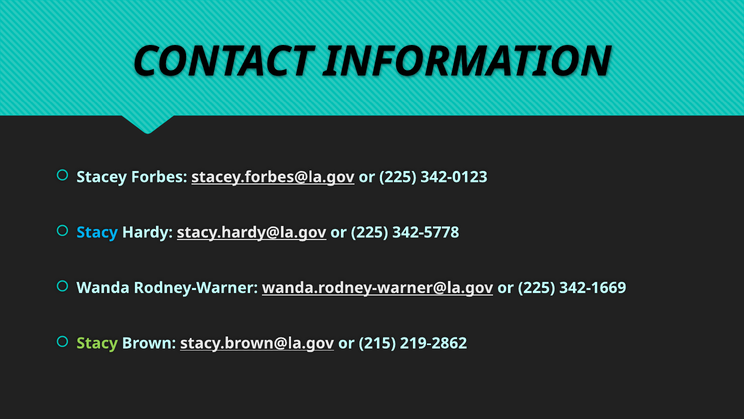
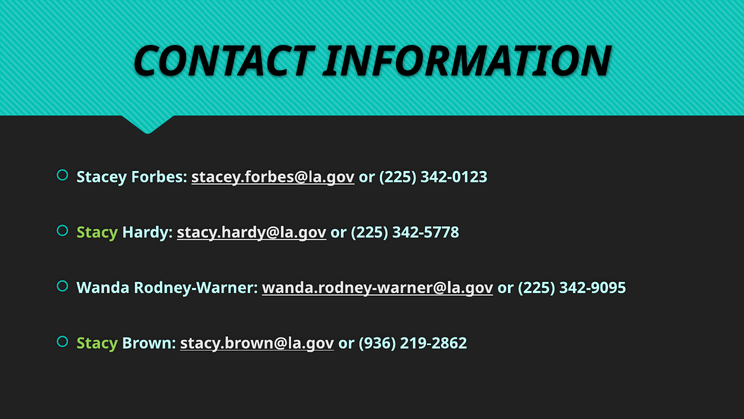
Stacy colour: light blue -> light green (97, 232)
342-1669: 342-1669 -> 342-9095 (593, 287)
215: 215 -> 936 (377, 343)
